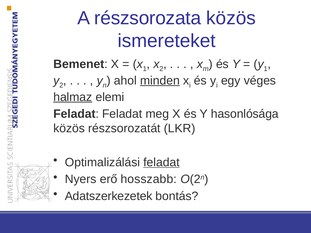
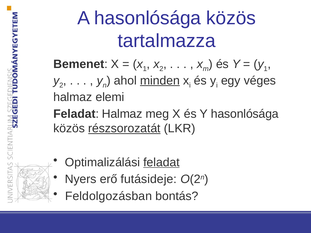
A részsorozata: részsorozata -> hasonlósága (148, 18)
ismereteket: ismereteket -> tartalmazza (167, 41)
halmaz underline: present -> none (73, 97)
Feladat Feladat: Feladat -> Halmaz (122, 114)
részsorozatát underline: none -> present (124, 129)
hosszabb: hosszabb -> futásideje (149, 179)
Adatszerkezetek: Adatszerkezetek -> Feldolgozásban (109, 196)
